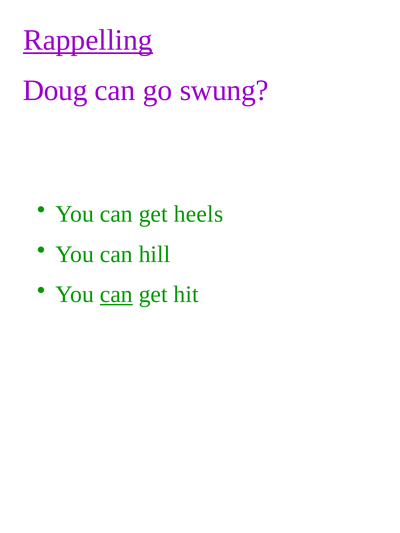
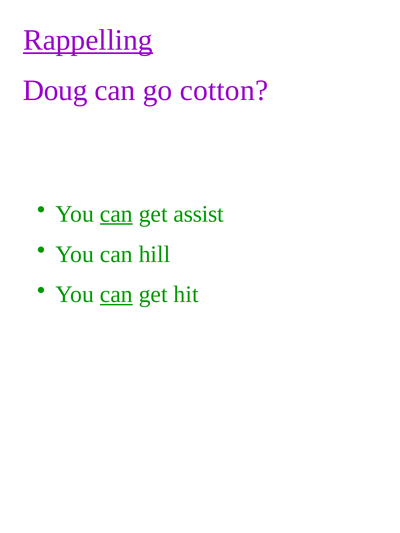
swung: swung -> cotton (224, 91)
can underline: none -> present (116, 214)
heels: heels -> assist (199, 214)
